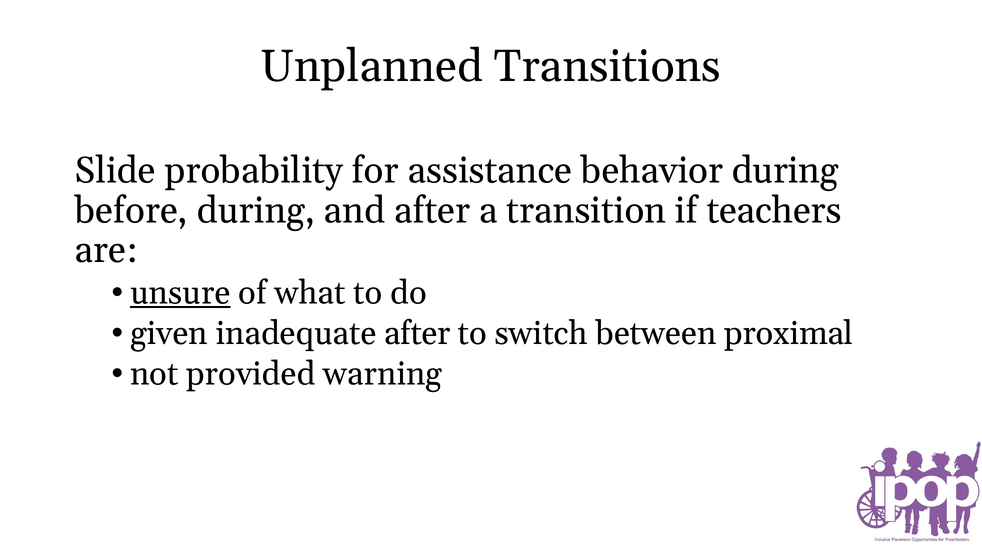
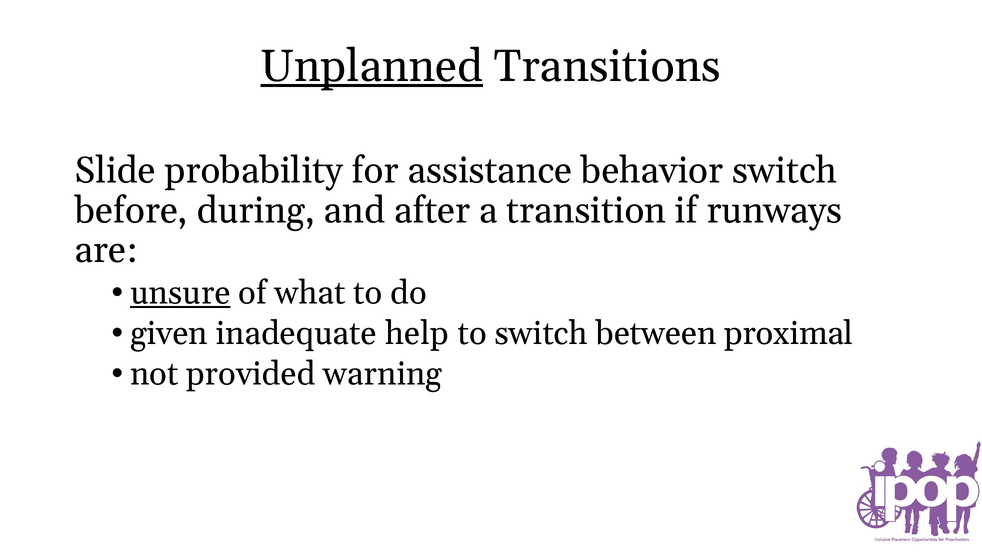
Unplanned underline: none -> present (372, 66)
behavior during: during -> switch (785, 170)
teachers: teachers -> runways (774, 210)
inadequate after: after -> help (417, 333)
